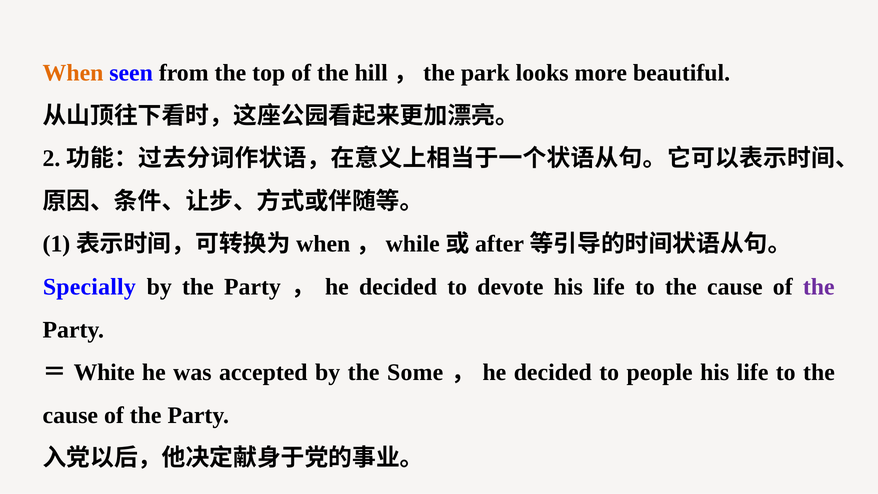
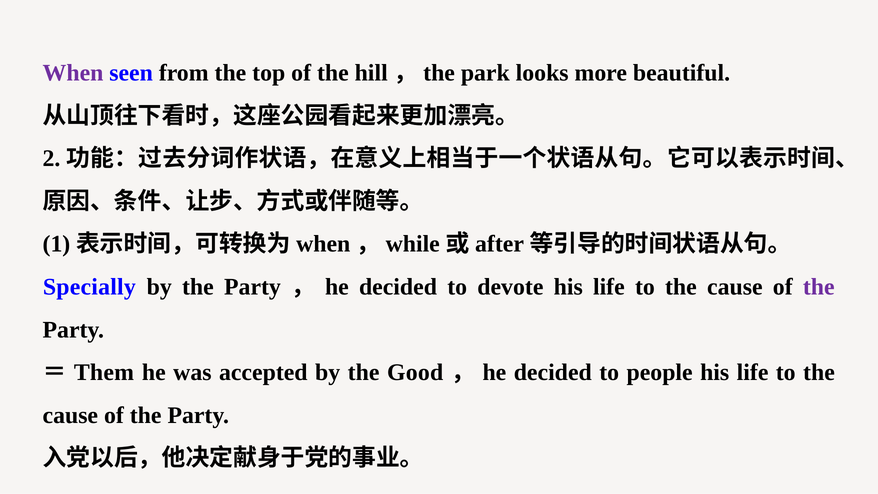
When colour: orange -> purple (73, 73)
White: White -> Them (104, 372)
Some: Some -> Good (415, 372)
